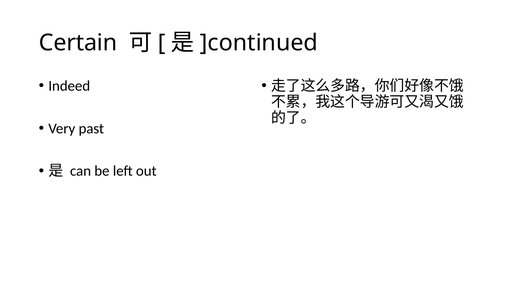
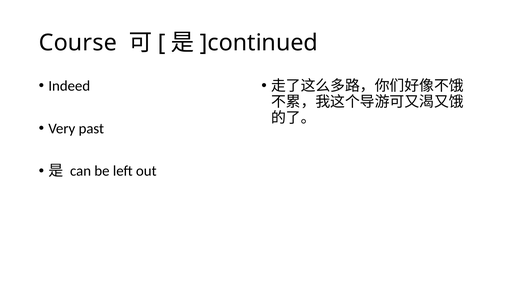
Certain: Certain -> Course (78, 43)
